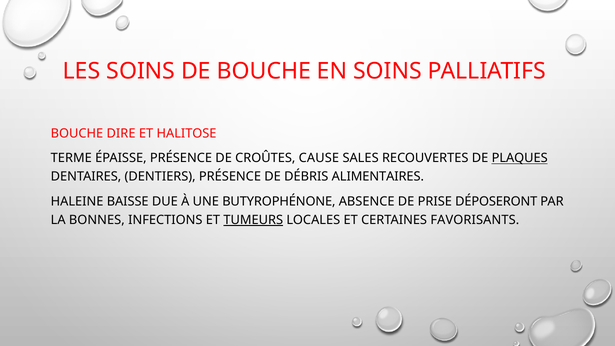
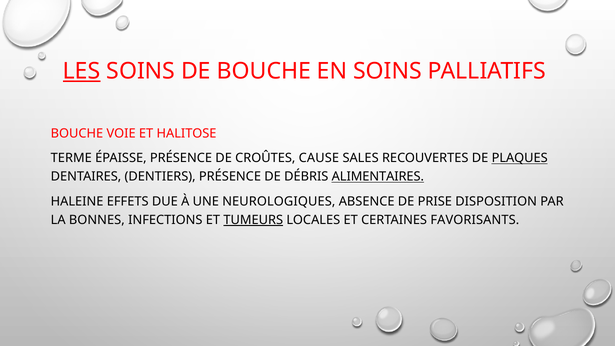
LES underline: none -> present (82, 71)
DIRE: DIRE -> VOIE (121, 133)
ALIMENTAIRES underline: none -> present (378, 177)
BAISSE: BAISSE -> EFFETS (128, 202)
BUTYROPHÉNONE: BUTYROPHÉNONE -> NEUROLOGIQUES (279, 202)
DÉPOSERONT: DÉPOSERONT -> DISPOSITION (496, 202)
